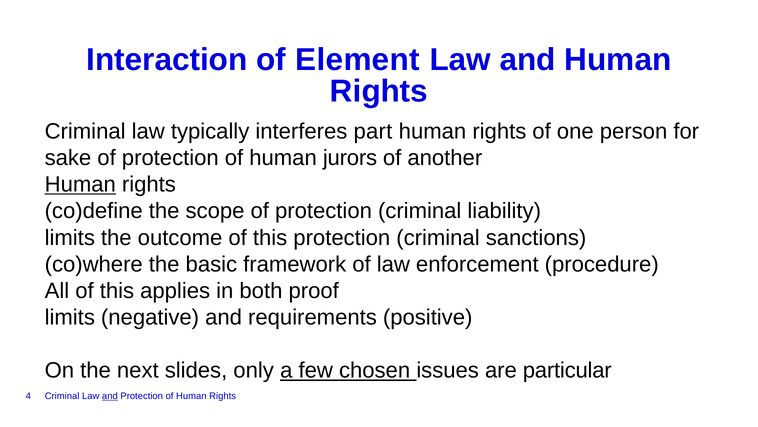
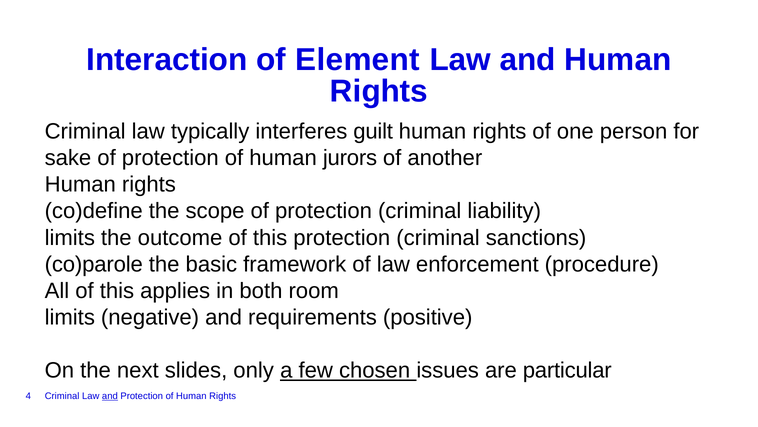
part: part -> guilt (373, 131)
Human underline: present -> none (80, 184)
co)where: co)where -> co)parole (94, 264)
proof: proof -> room (314, 290)
